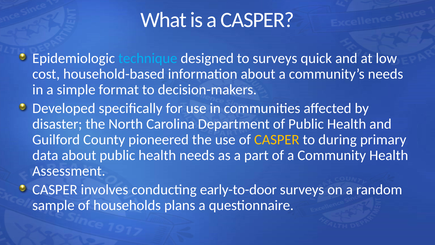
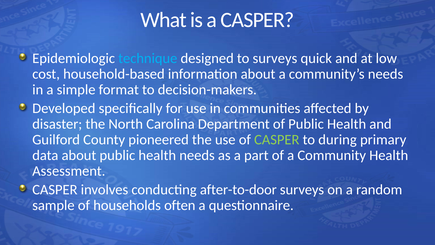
CASPER colour: yellow -> light green (277, 139)
early-to-door: early-to-door -> after-to-door (238, 189)
plans: plans -> often (180, 205)
